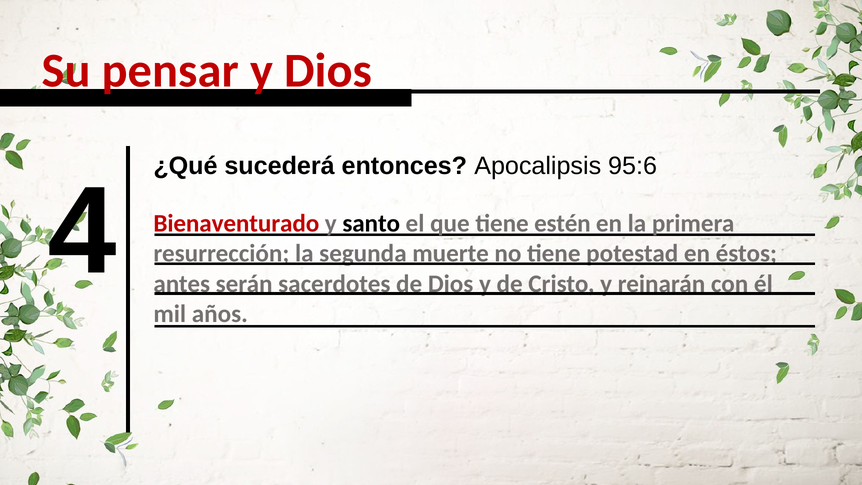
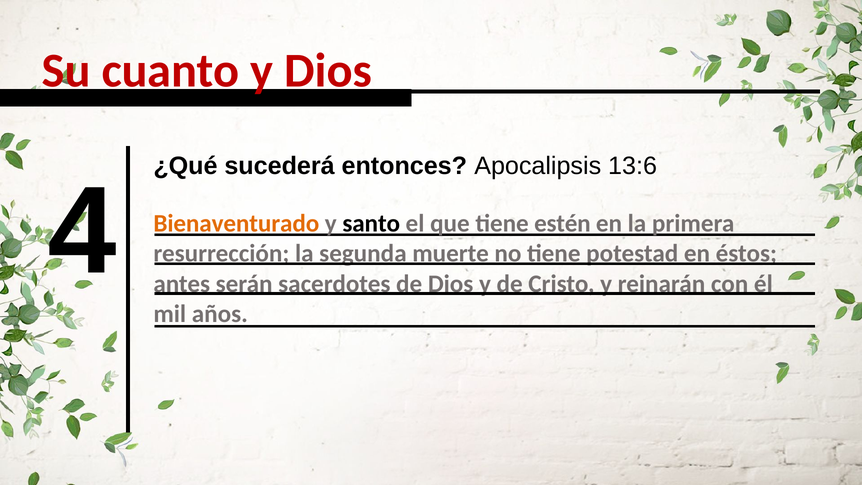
pensar: pensar -> cuanto (171, 71)
95:6: 95:6 -> 13:6 (633, 166)
Bienaventurado colour: red -> orange (236, 223)
